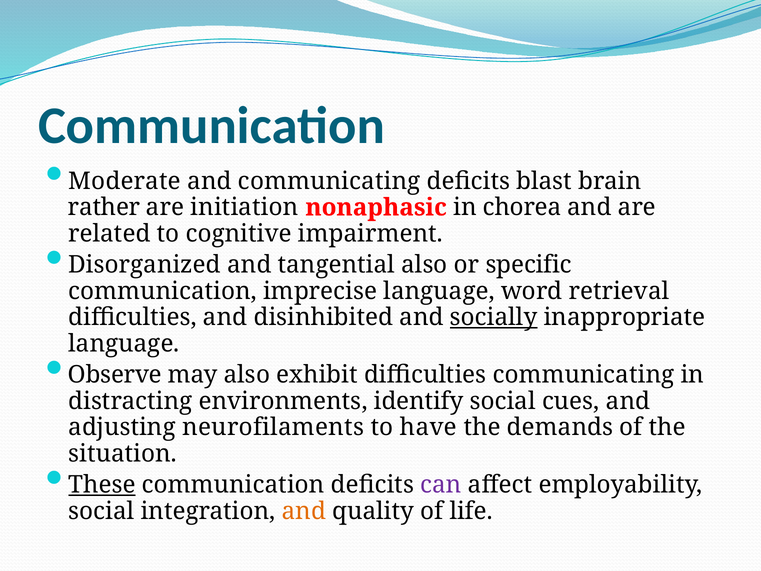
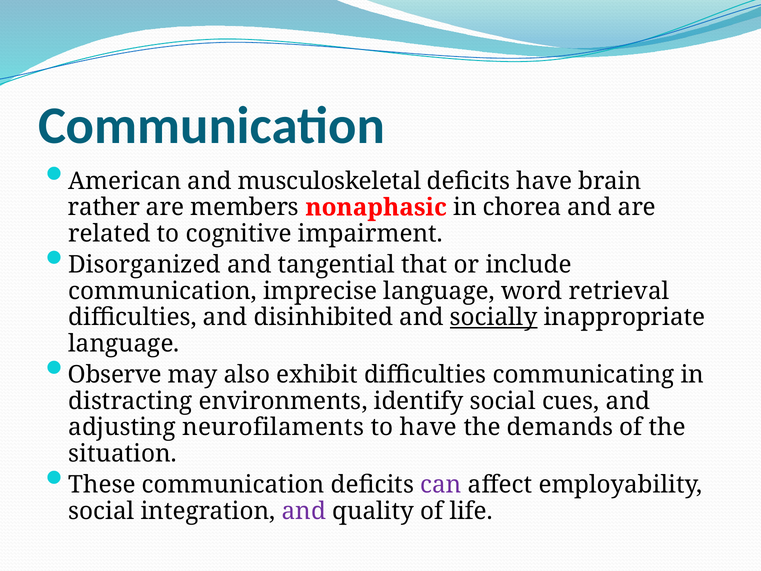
Moderate: Moderate -> American (125, 181)
and communicating: communicating -> musculoskeletal (329, 181)
deficits blast: blast -> have (544, 181)
initiation: initiation -> members (245, 207)
tangential also: also -> that (424, 265)
specific: specific -> include (529, 265)
These underline: present -> none (102, 485)
and colour: orange -> purple (304, 511)
